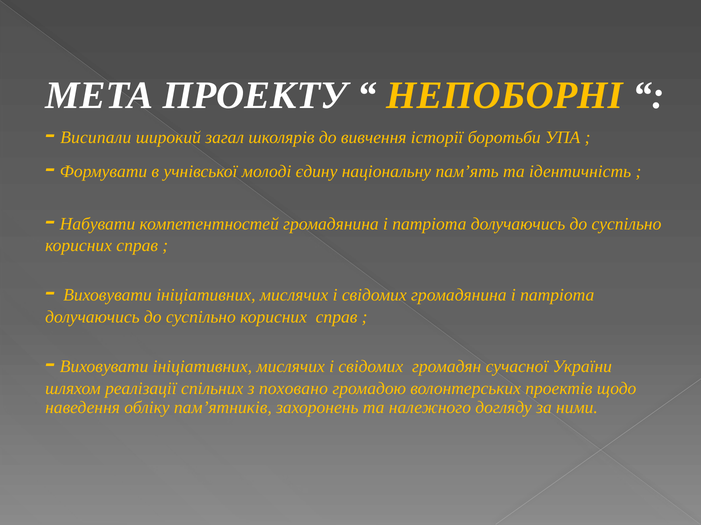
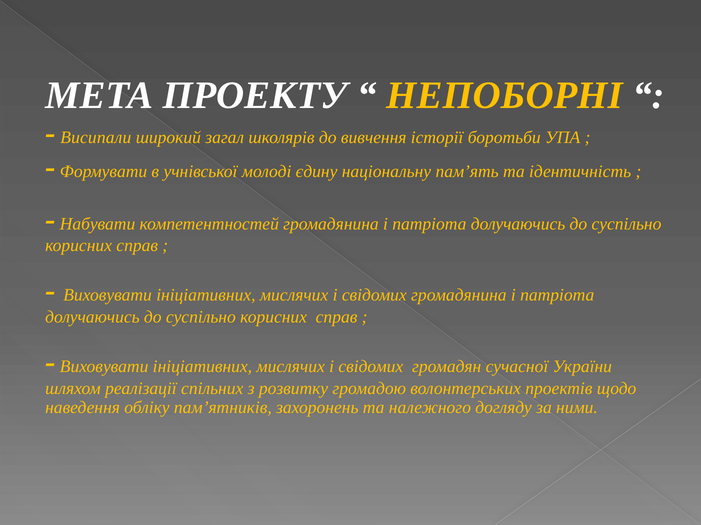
поховано: поховано -> розвитку (293, 389)
